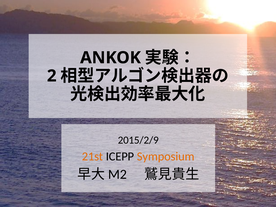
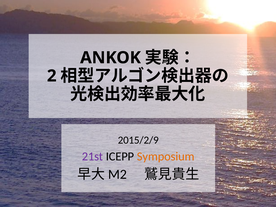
21st colour: orange -> purple (92, 156)
